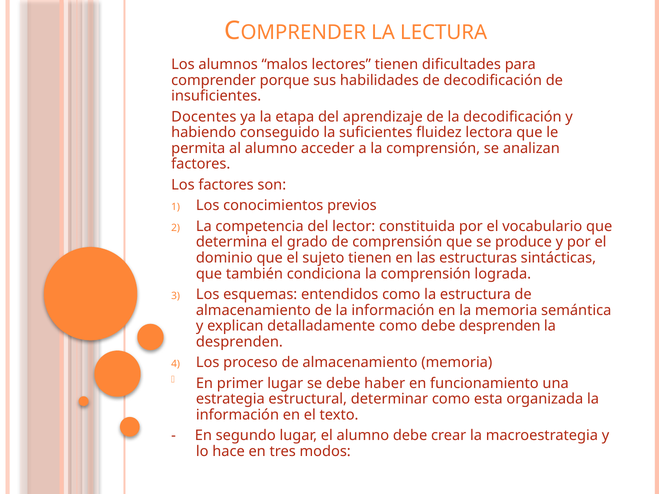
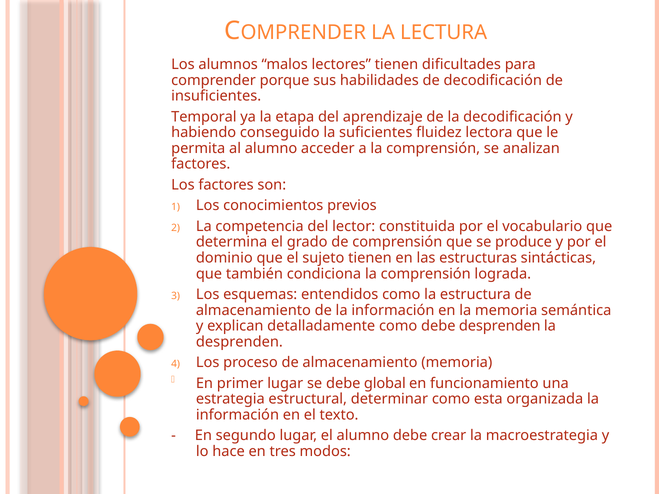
Docentes: Docentes -> Temporal (204, 117)
haber: haber -> global (385, 383)
